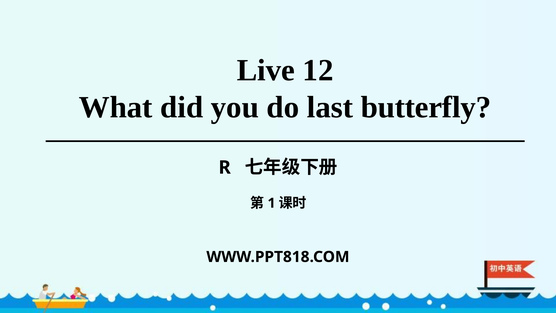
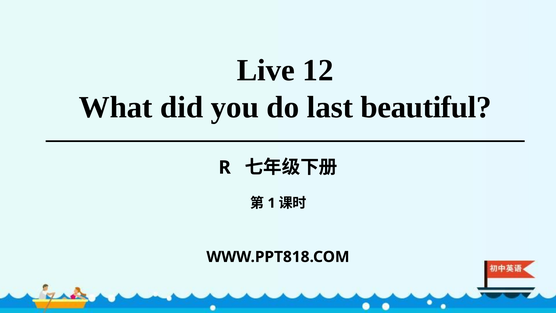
butterfly: butterfly -> beautiful (426, 107)
